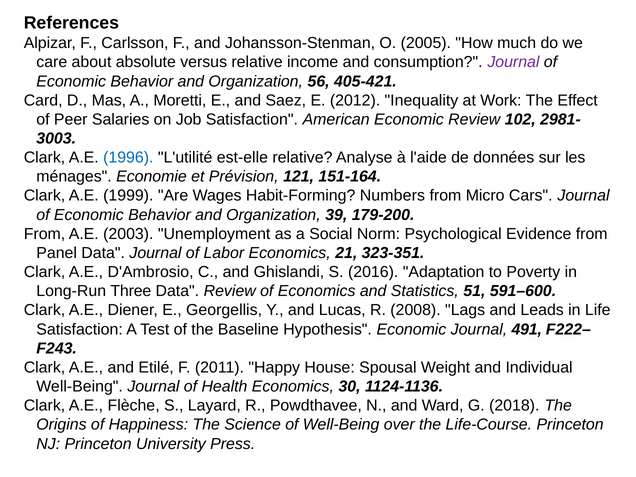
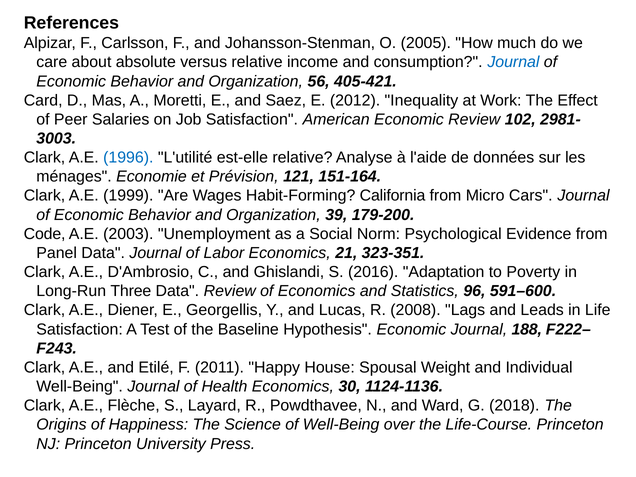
Journal colour: purple -> blue (513, 62)
Numbers: Numbers -> California (393, 196)
From: From -> Code (45, 234)
51: 51 -> 96 (474, 291)
491: 491 -> 188 (527, 329)
